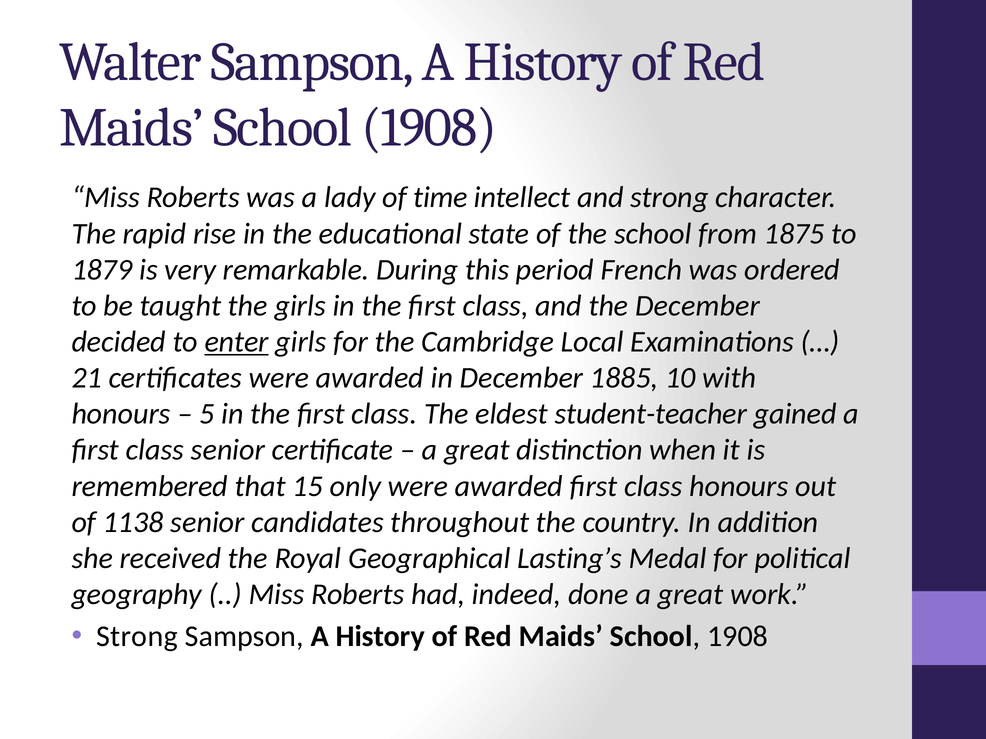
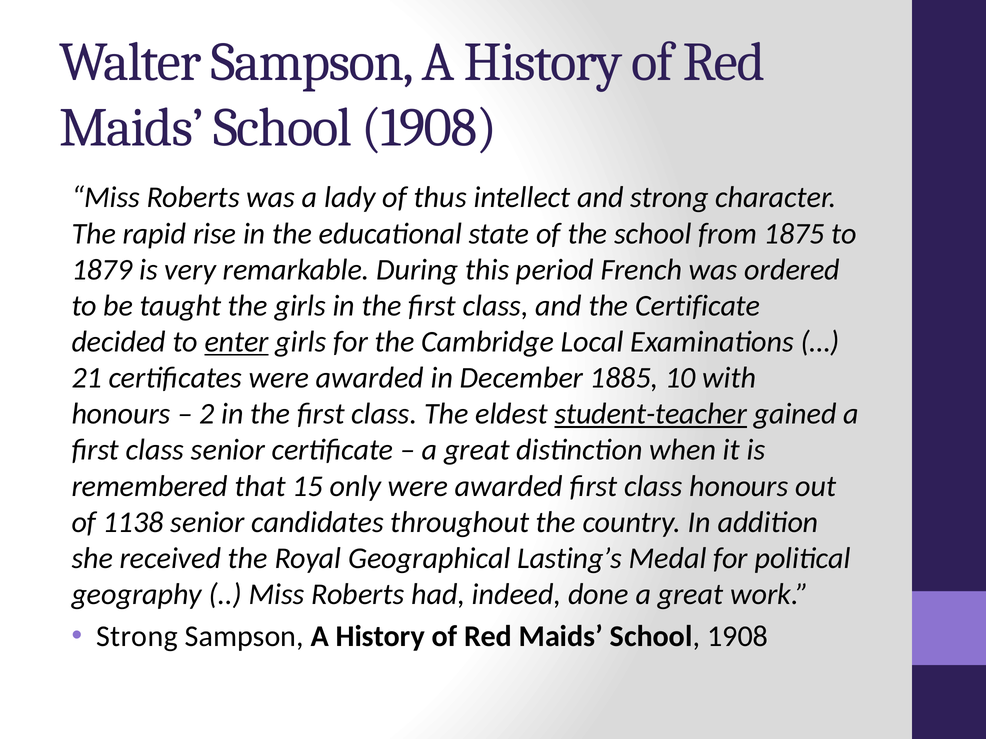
time: time -> thus (440, 198)
the December: December -> Certificate (698, 306)
5: 5 -> 2 (207, 414)
student-teacher underline: none -> present (651, 414)
